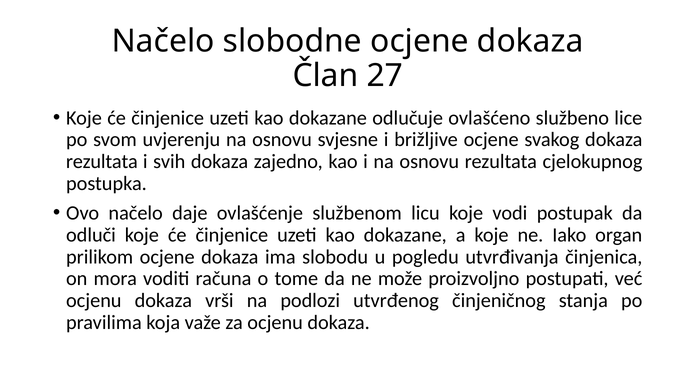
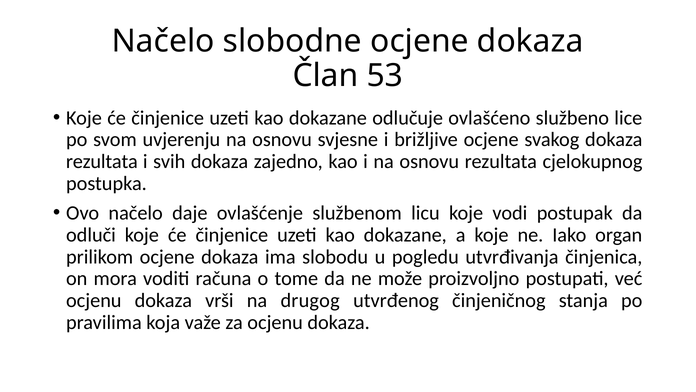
27: 27 -> 53 (385, 76)
podlozi: podlozi -> drugog (310, 300)
